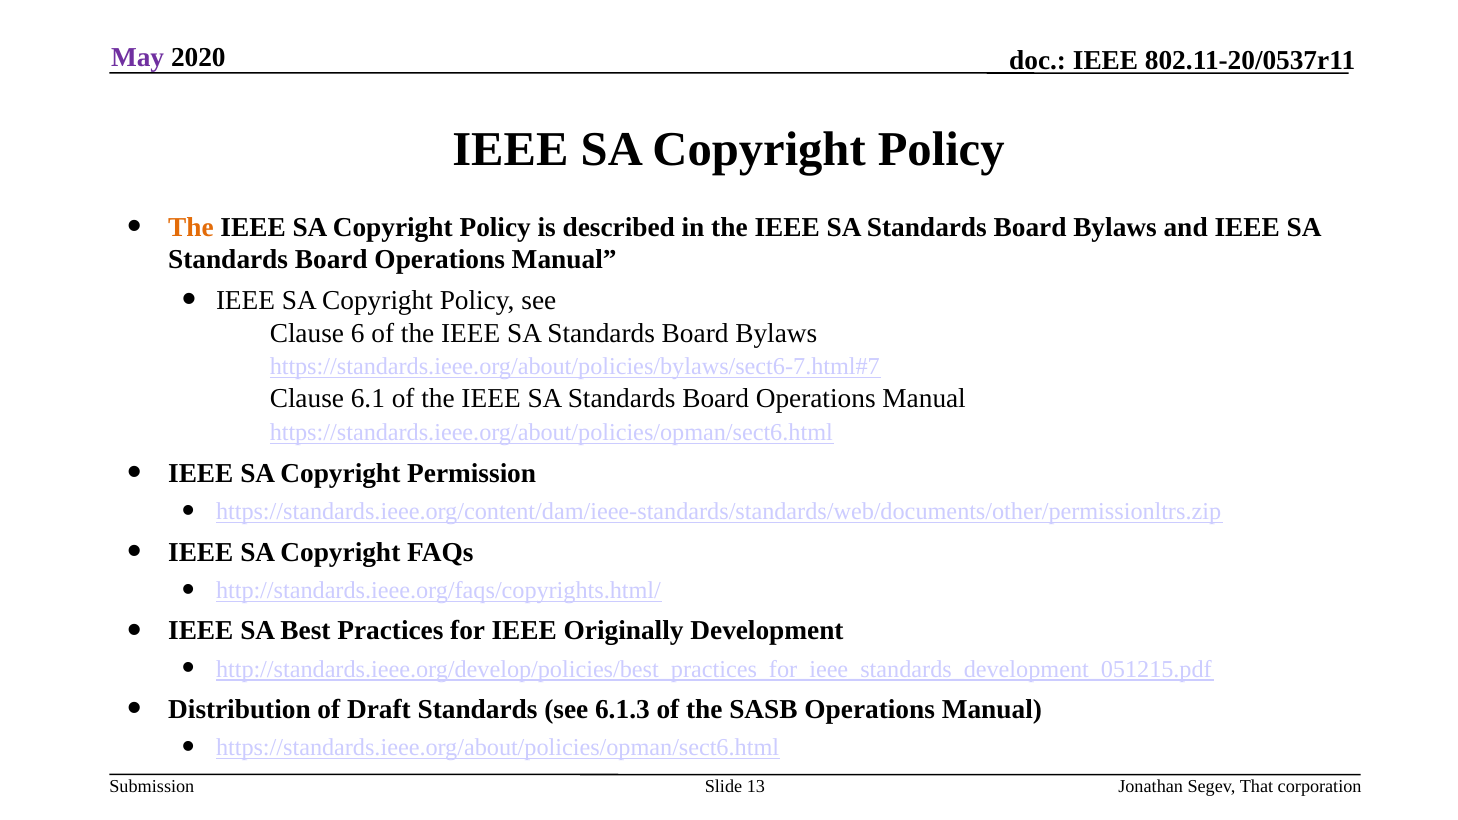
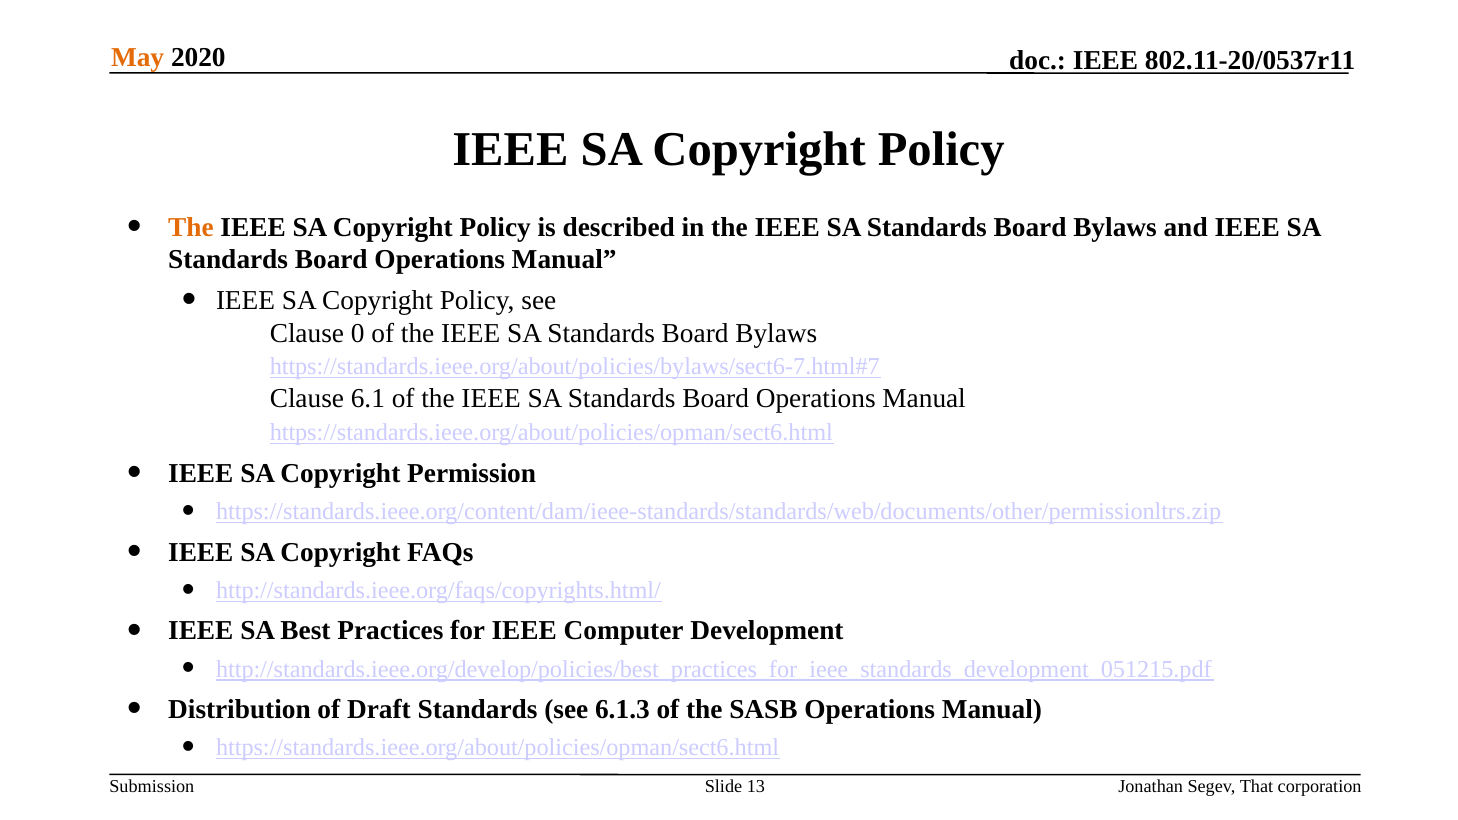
May colour: purple -> orange (138, 58)
6: 6 -> 0 (358, 333)
Originally: Originally -> Computer (624, 631)
